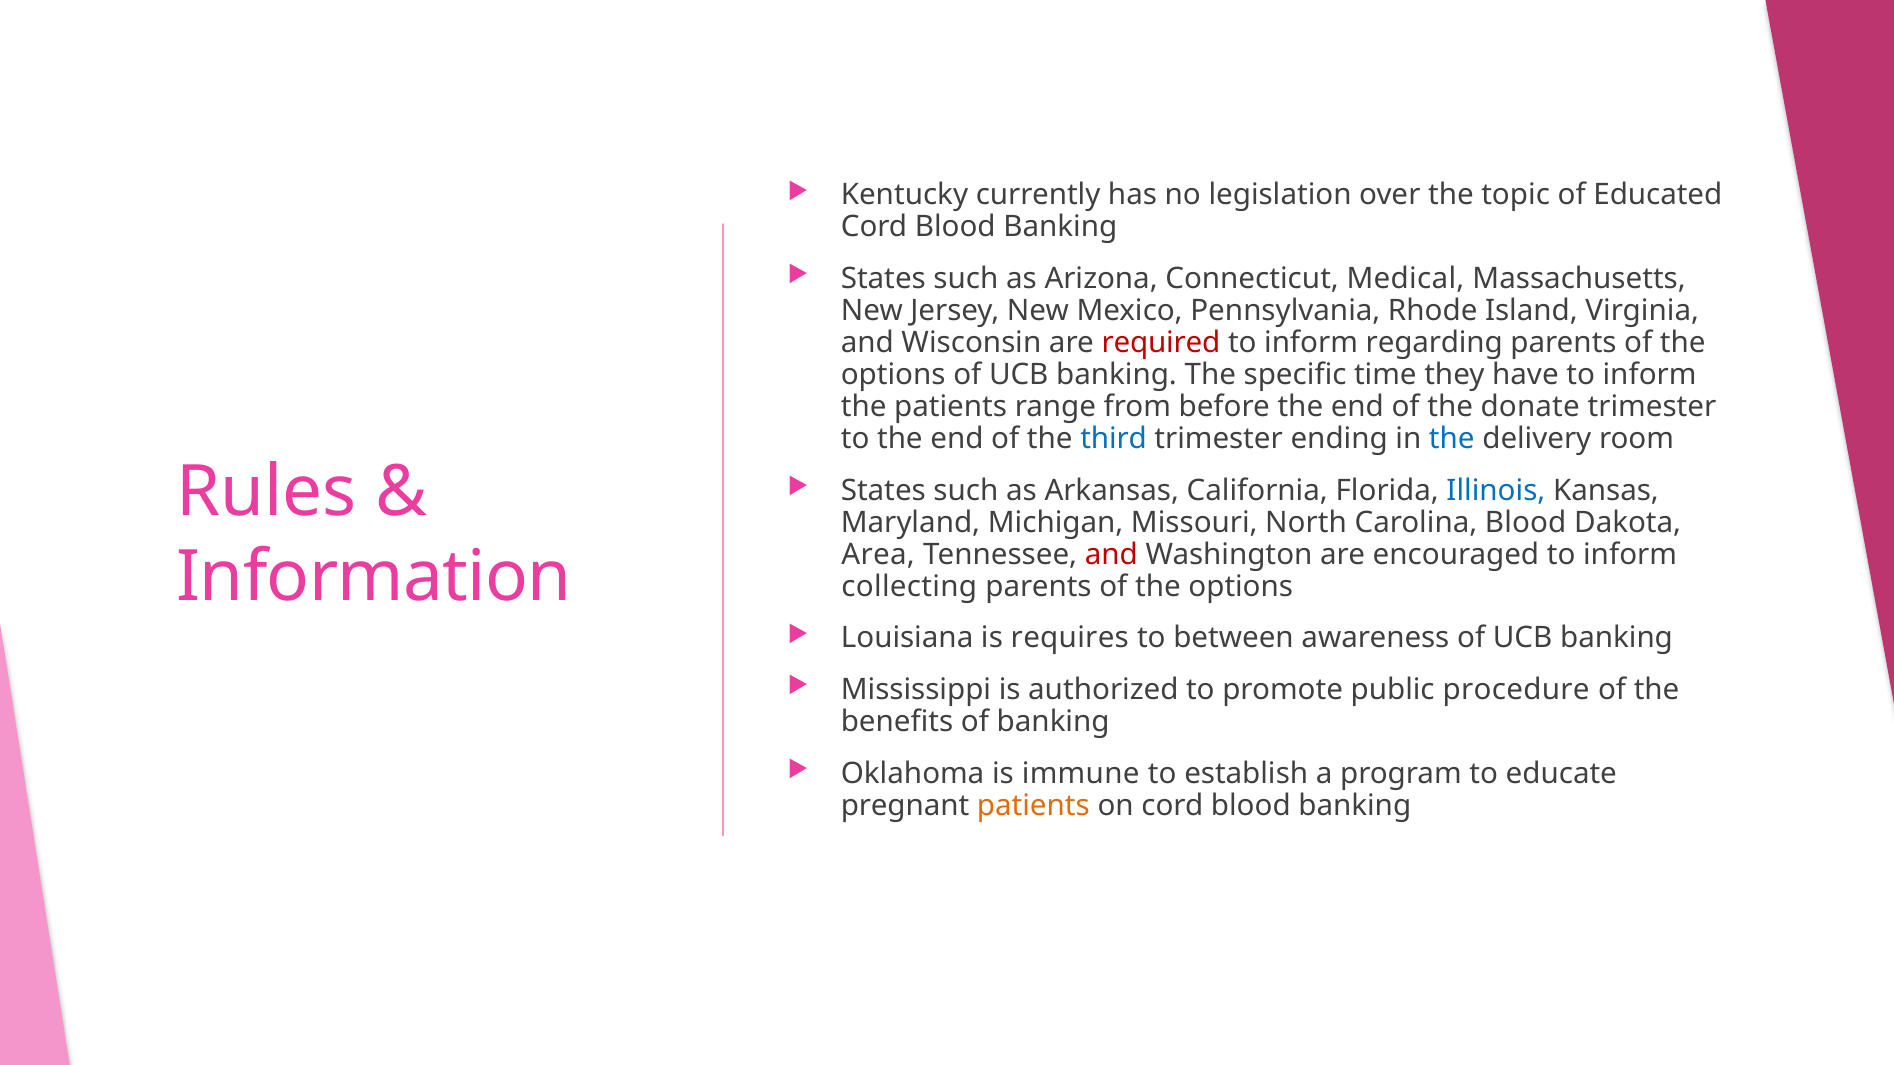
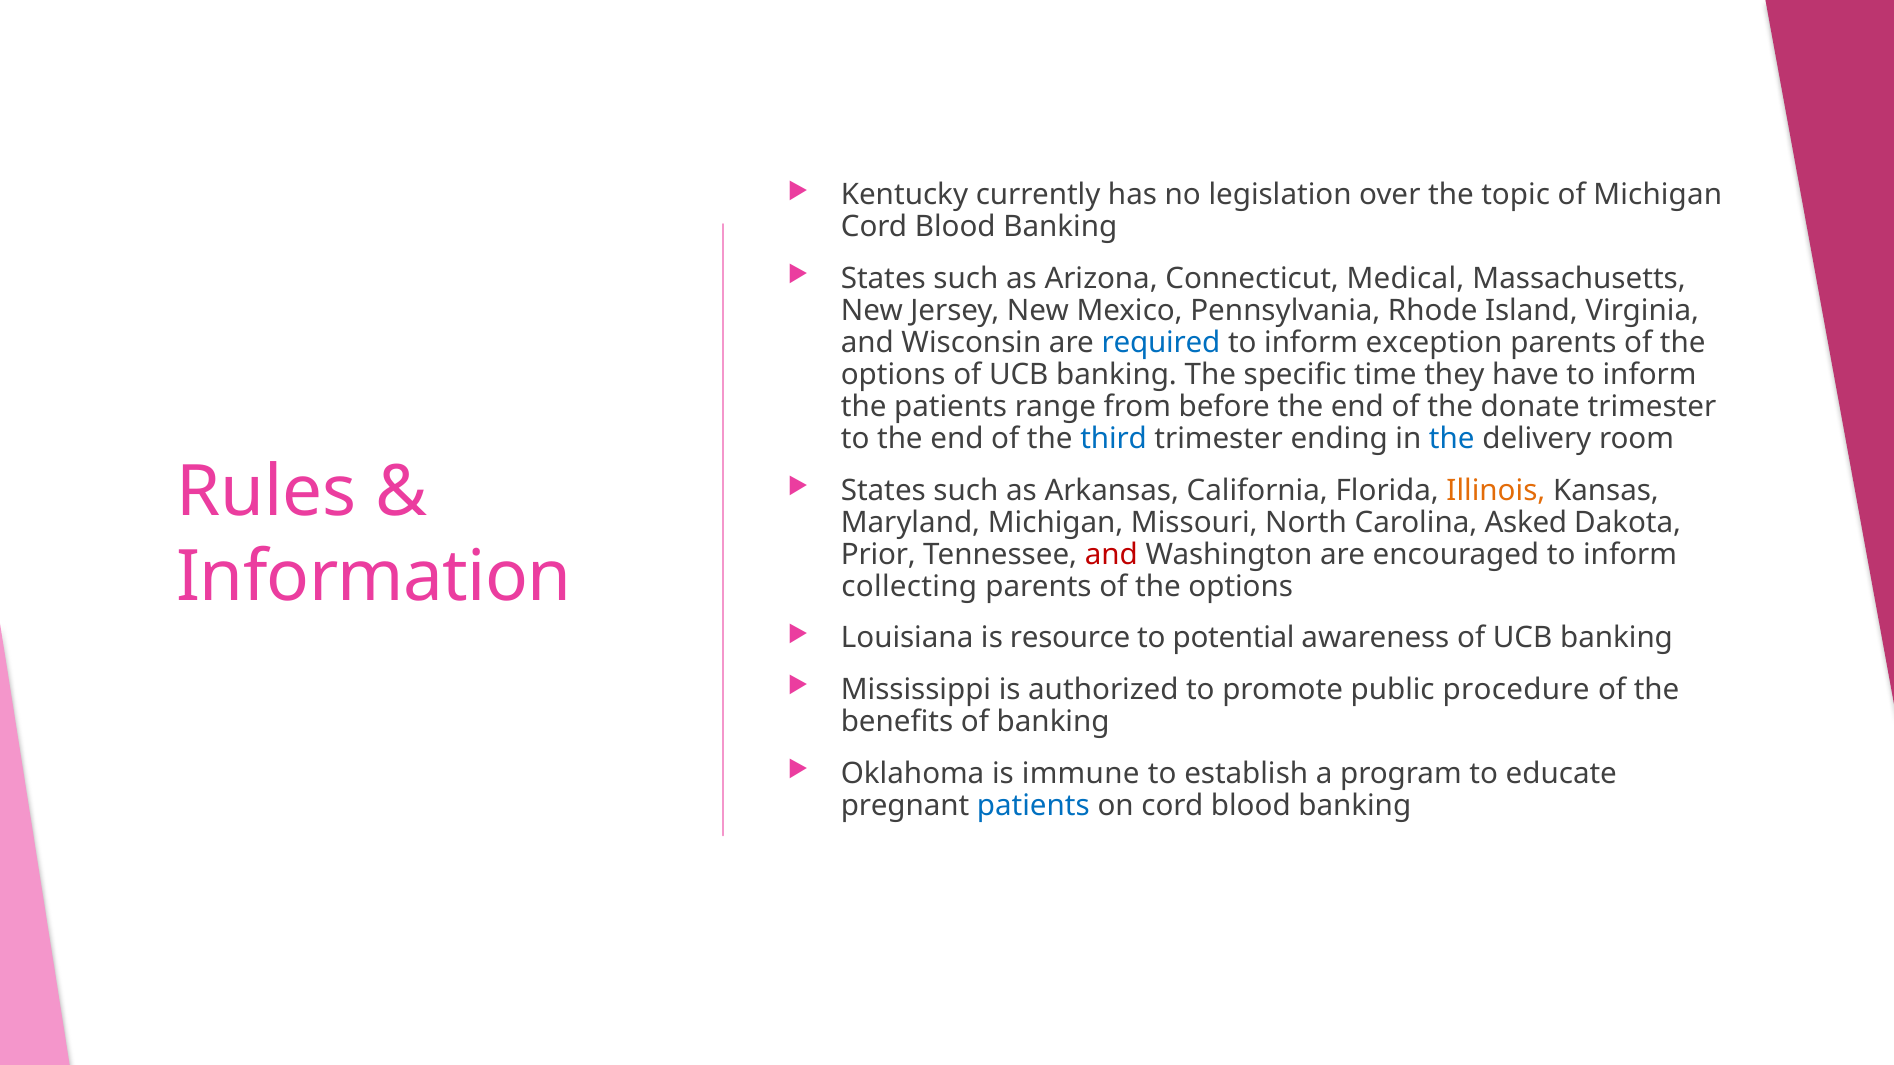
of Educated: Educated -> Michigan (1658, 195)
required colour: red -> blue (1161, 343)
regarding: regarding -> exception (1434, 343)
Illinois colour: blue -> orange (1496, 491)
Carolina Blood: Blood -> Asked (1526, 523)
Area: Area -> Prior (878, 555)
requires: requires -> resource (1070, 638)
between: between -> potential (1234, 638)
patients colour: orange -> blue (1033, 806)
